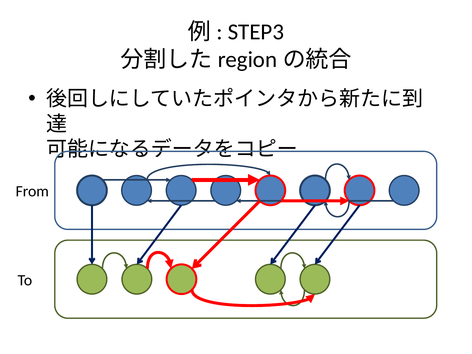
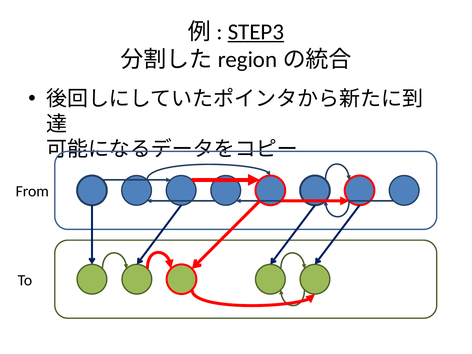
STEP3 underline: none -> present (256, 32)
